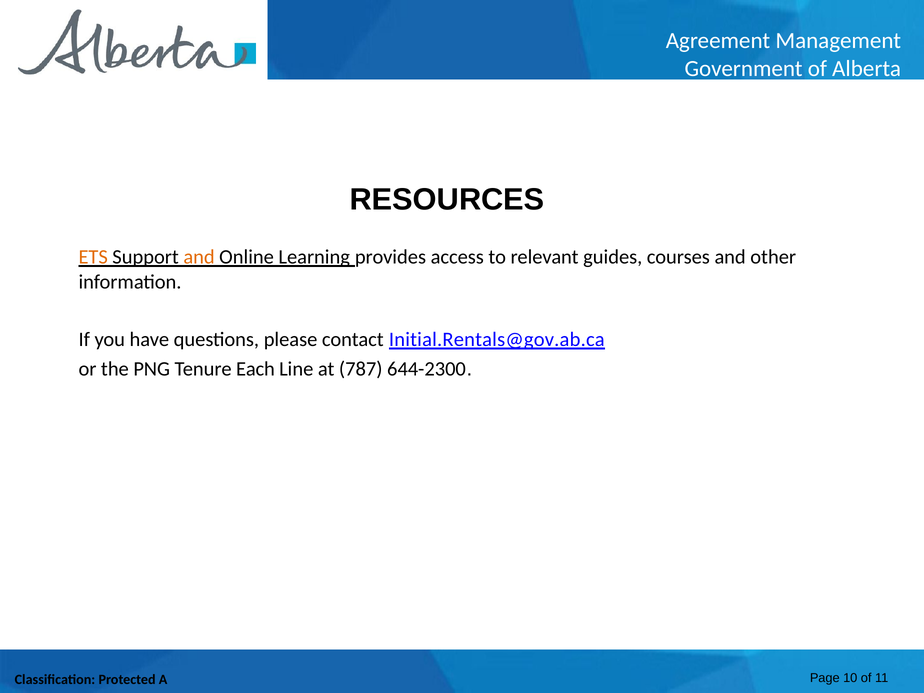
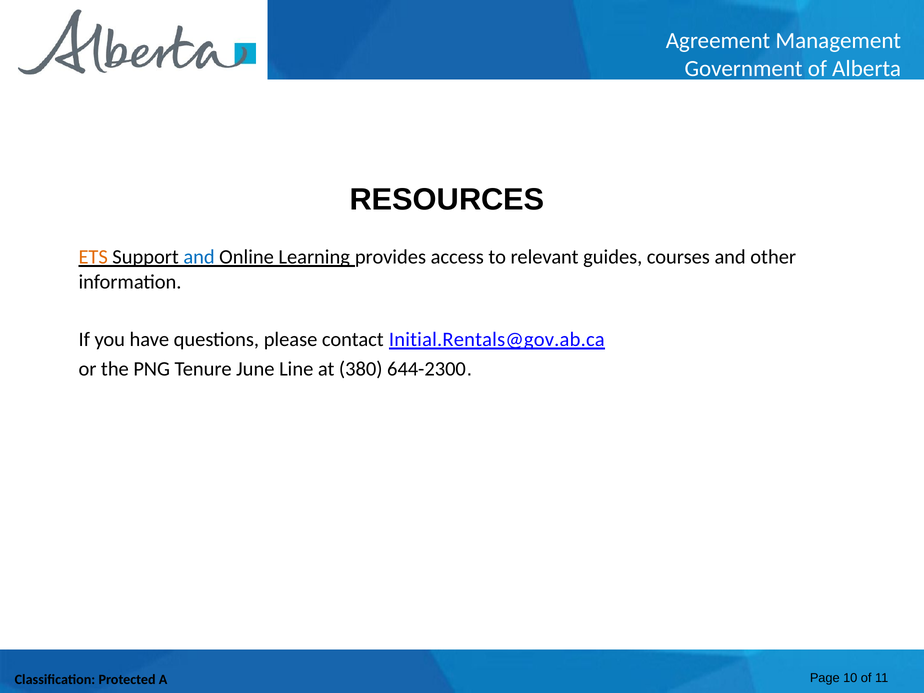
and colour: orange -> blue (199, 257)
Each: Each -> June (255, 369)
787: 787 -> 380 (361, 369)
